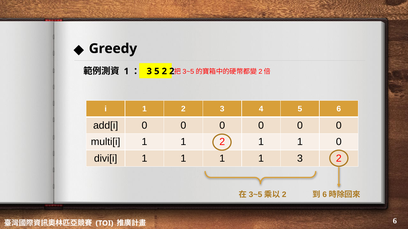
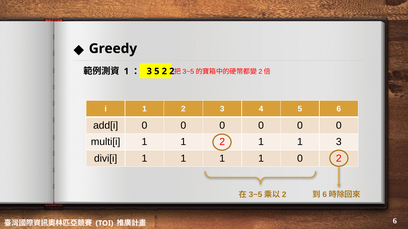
1 0: 0 -> 3 (339, 142)
1 3: 3 -> 0 (300, 159)
